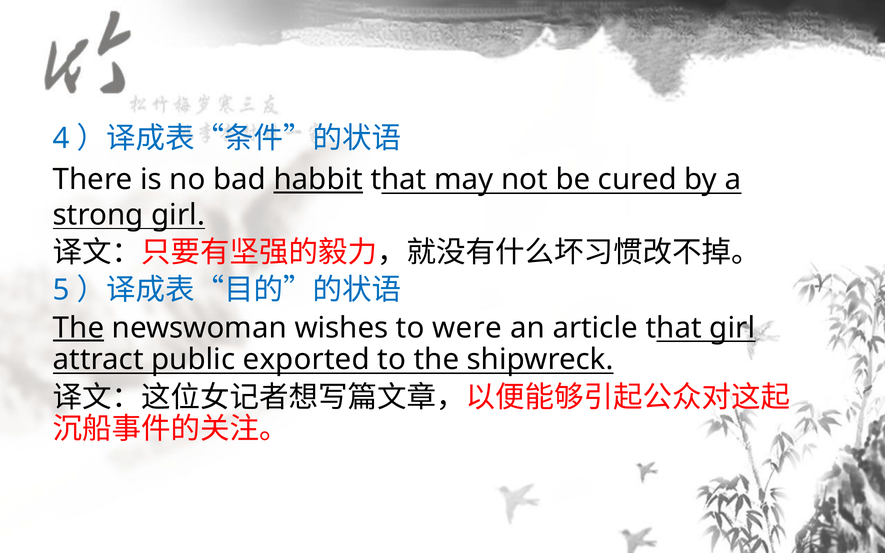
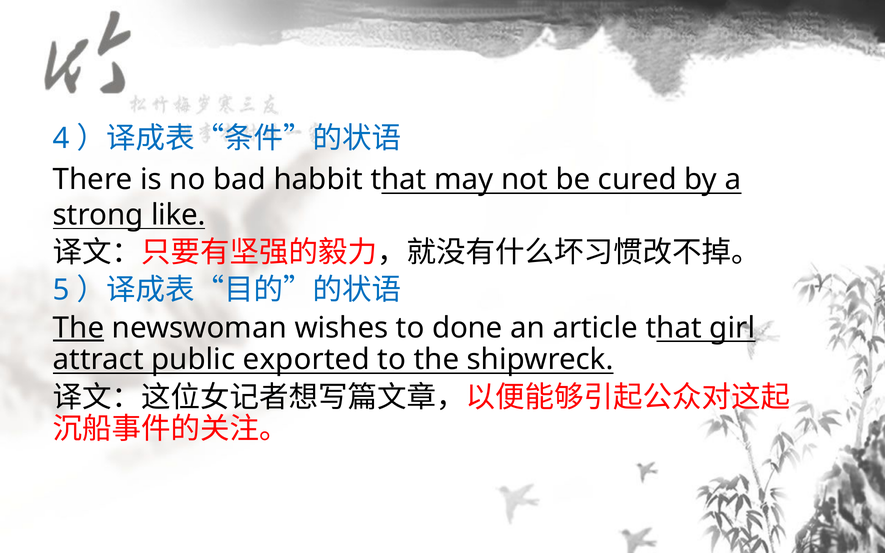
habbit underline: present -> none (318, 180)
strong girl: girl -> like (178, 215)
were: were -> done (467, 328)
